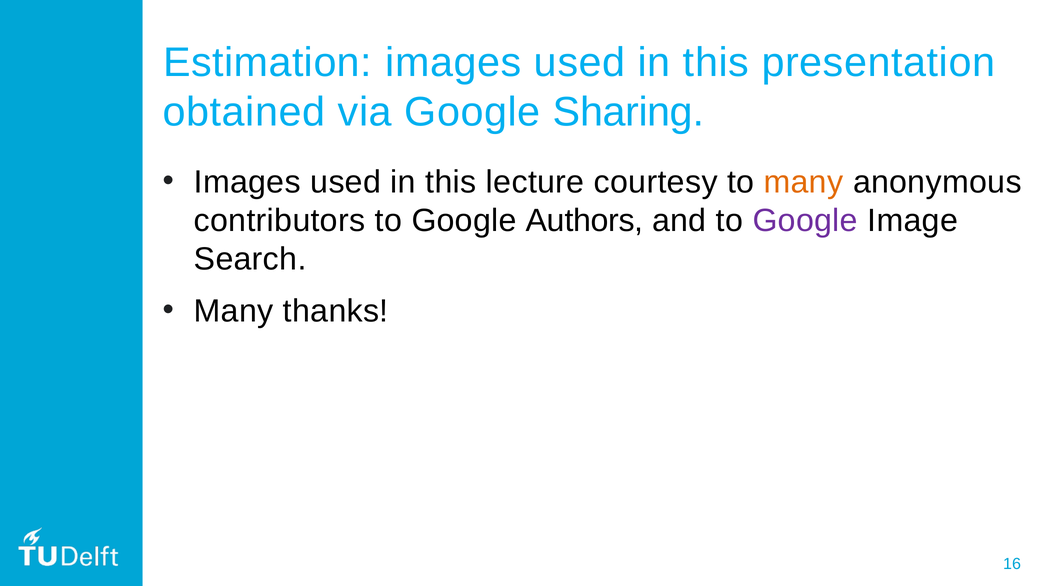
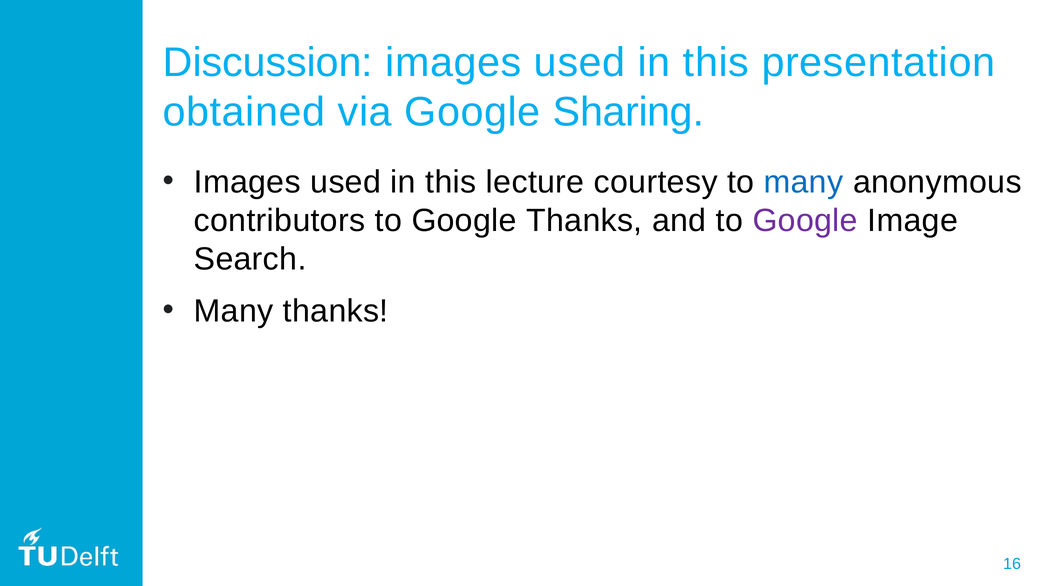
Estimation: Estimation -> Discussion (268, 62)
many colour: orange -> blue (803, 182)
Google Authors: Authors -> Thanks (584, 221)
